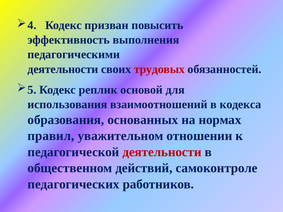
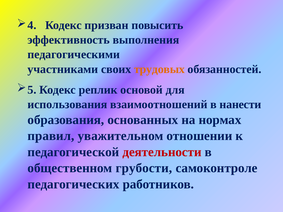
деятельности: деятельности -> участниками (63, 69)
трудовых colour: red -> orange (159, 69)
кодекса: кодекса -> нанести (240, 104)
действий: действий -> грубости (144, 168)
